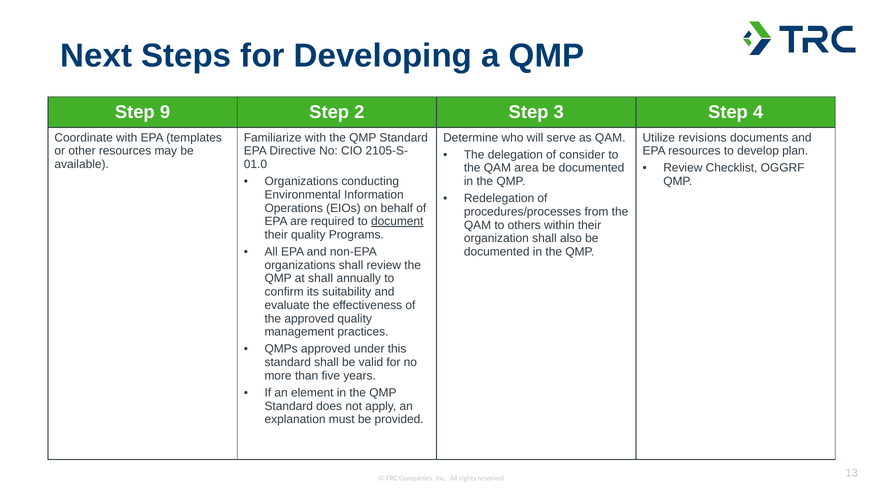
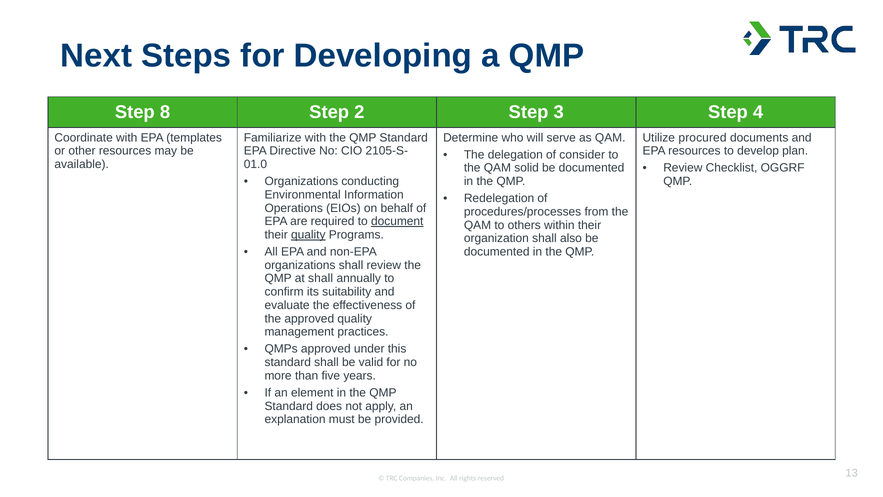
9: 9 -> 8 (165, 112)
revisions: revisions -> procured (703, 137)
area: area -> solid (527, 168)
quality underline: none -> present (308, 235)
